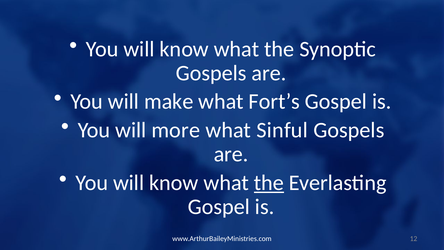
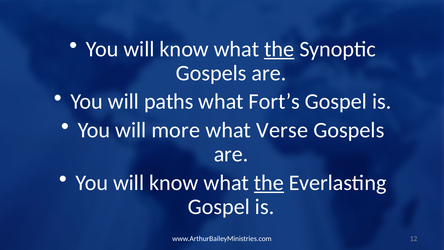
the underline: none -> present (279, 49)
make: make -> paths (169, 102)
Sinful: Sinful -> Verse (282, 130)
